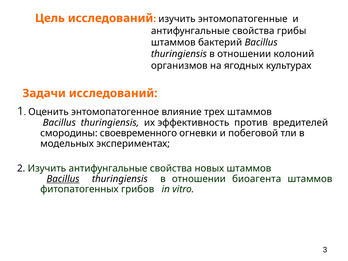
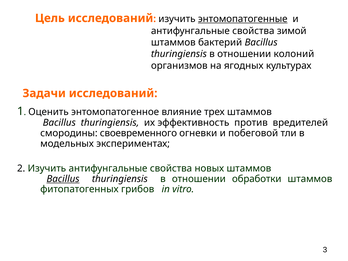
энтомопатогенные underline: none -> present (243, 19)
грибы: грибы -> зимой (292, 31)
биоагента: биоагента -> обработки (257, 179)
